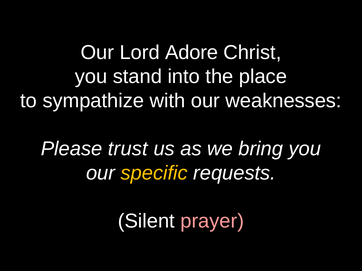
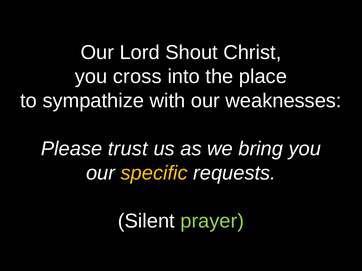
Adore: Adore -> Shout (192, 53)
stand: stand -> cross (137, 77)
prayer colour: pink -> light green (212, 222)
